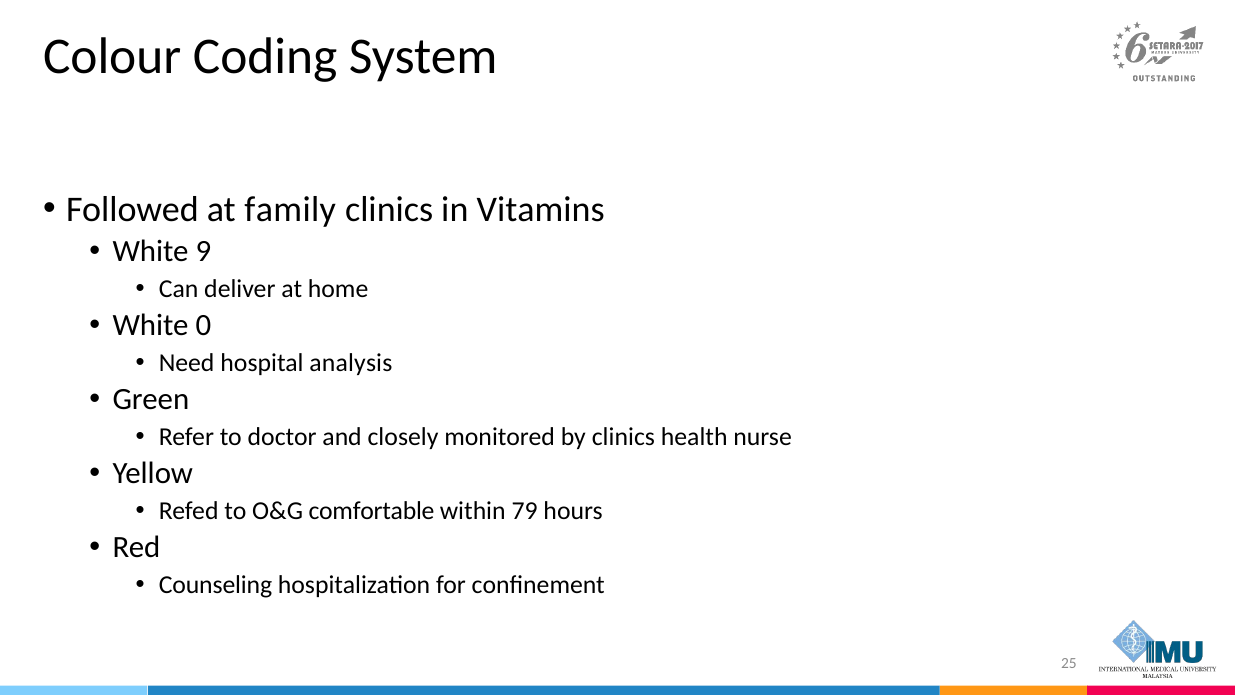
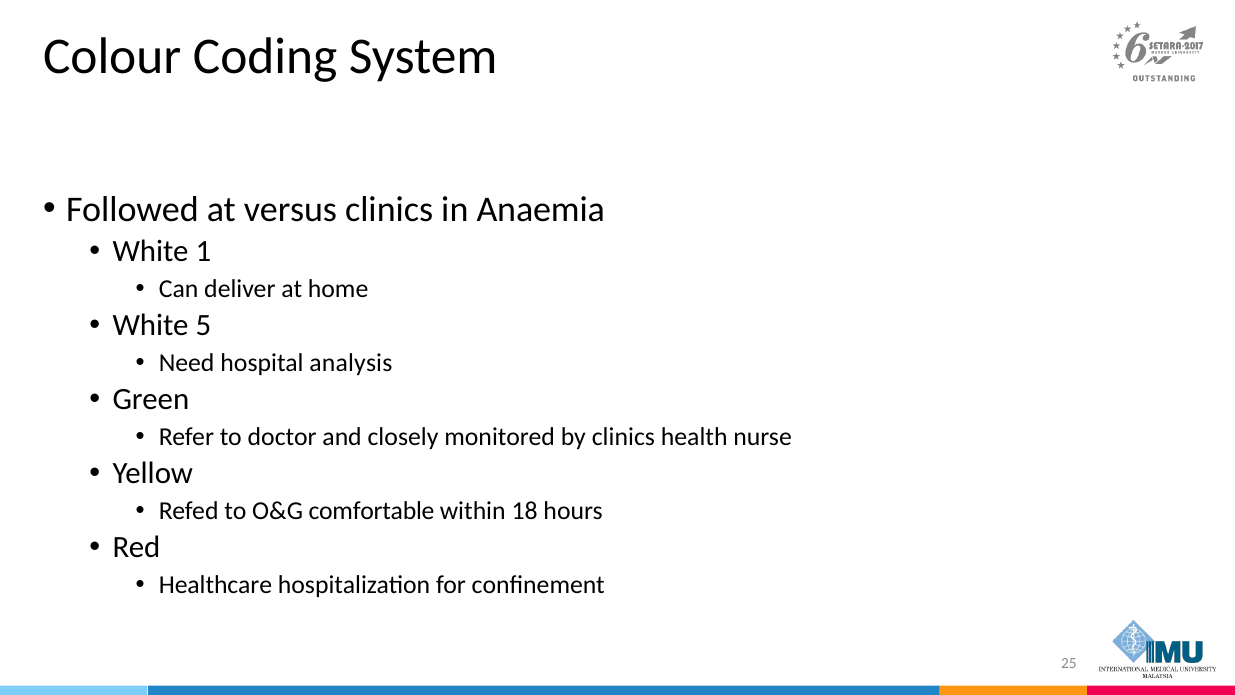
family: family -> versus (290, 209)
Vitamins: Vitamins -> Anaemia (541, 209)
9: 9 -> 1 (203, 252)
0: 0 -> 5 (203, 326)
79: 79 -> 18 (525, 510)
Counseling: Counseling -> Healthcare (215, 584)
